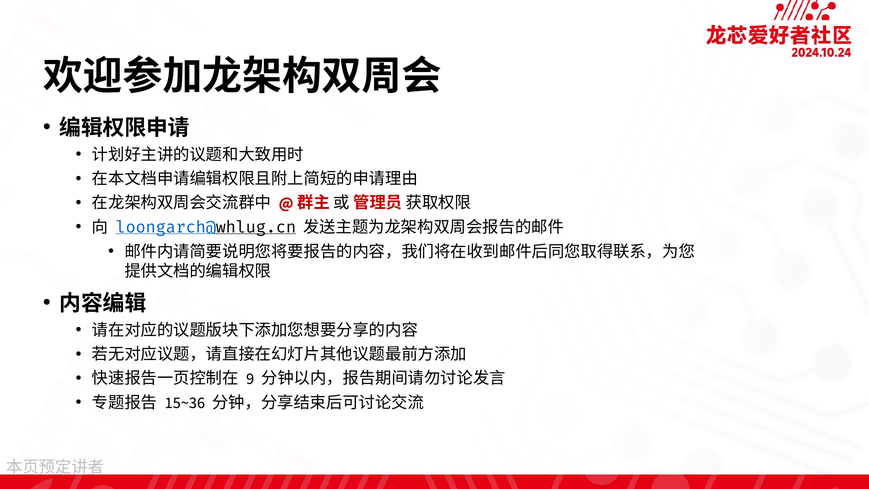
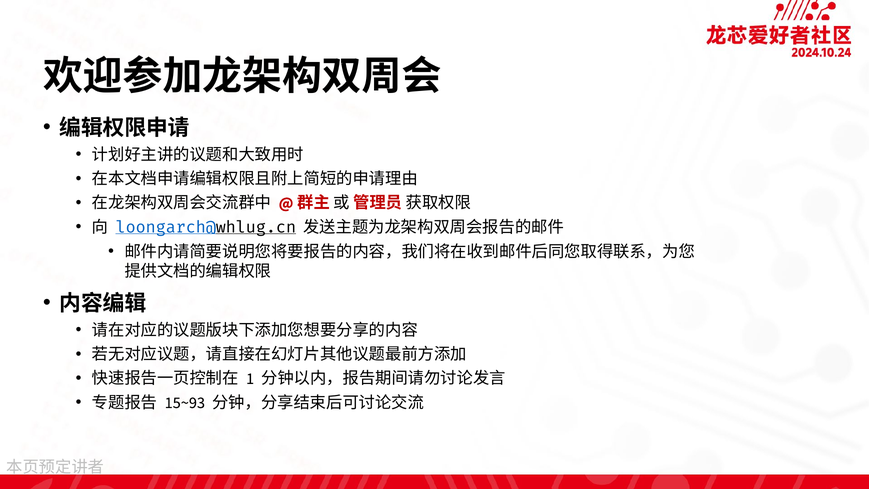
9: 9 -> 1 (250, 378)
15~36: 15~36 -> 15~93 (185, 403)
